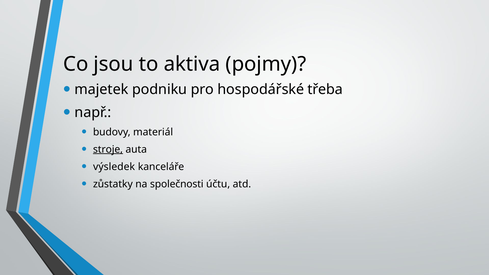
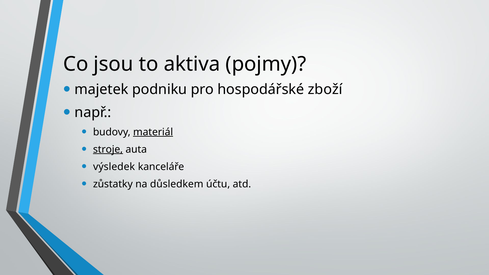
třeba: třeba -> zboží (325, 90)
materiál underline: none -> present (153, 132)
společnosti: společnosti -> důsledkem (177, 184)
